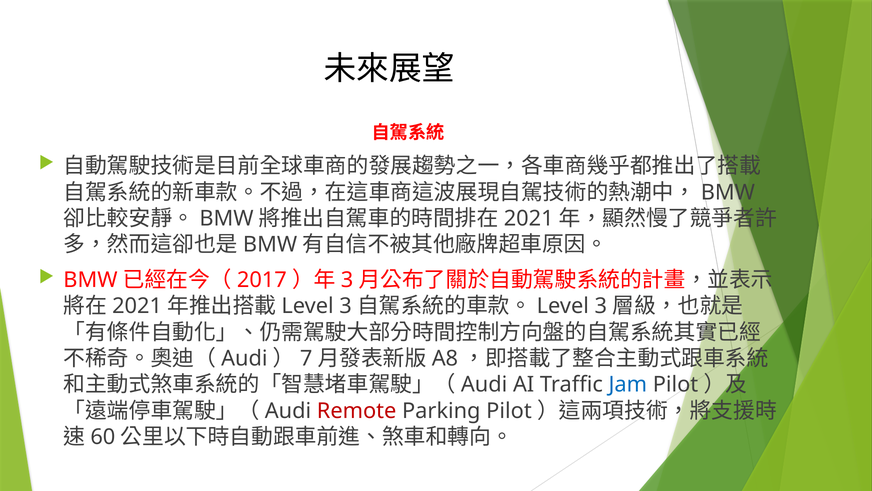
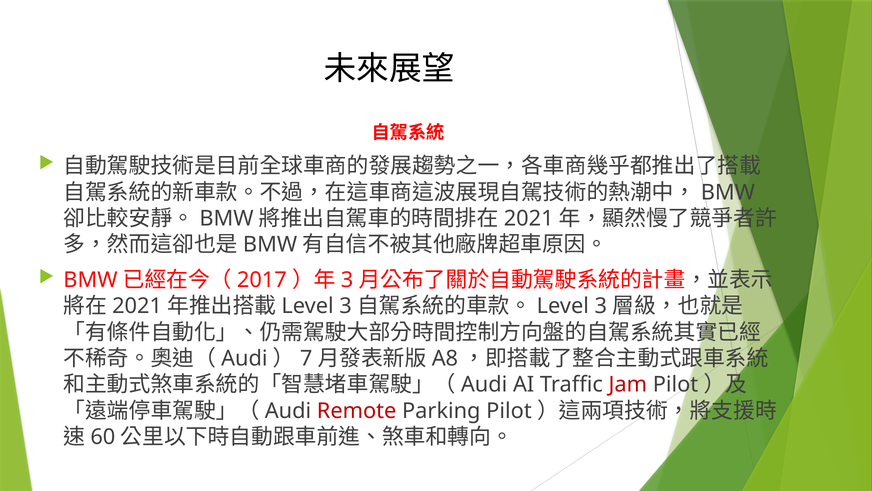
Jam colour: blue -> red (628, 384)
